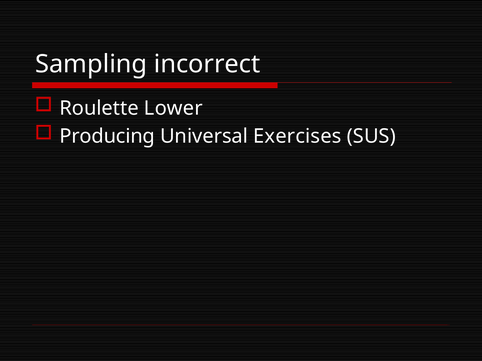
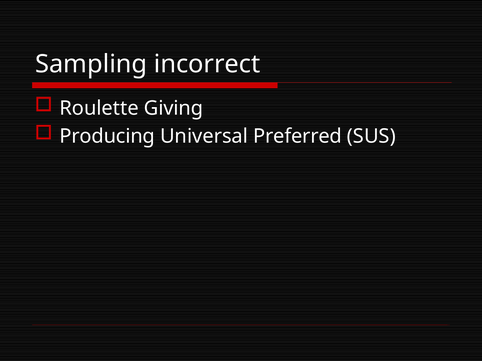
Lower: Lower -> Giving (174, 108)
Exercises: Exercises -> Preferred (298, 136)
